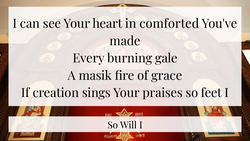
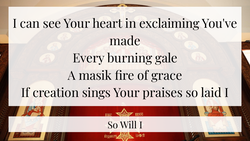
comforted: comforted -> exclaiming (169, 24)
feet: feet -> laid (211, 93)
